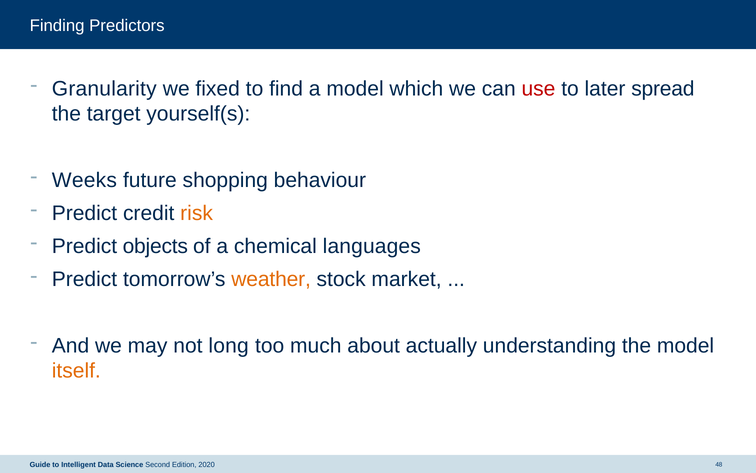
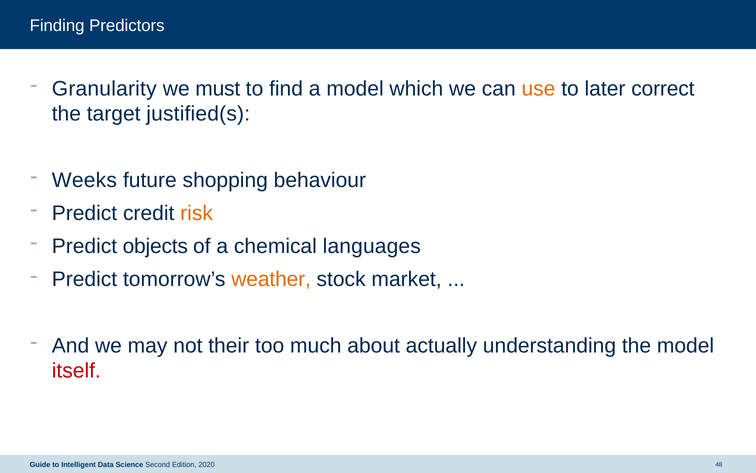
fixed: fixed -> must (218, 88)
use colour: red -> orange (538, 88)
spread: spread -> correct (663, 88)
yourself(s: yourself(s -> justified(s (198, 114)
long: long -> their (229, 345)
itself colour: orange -> red (76, 371)
